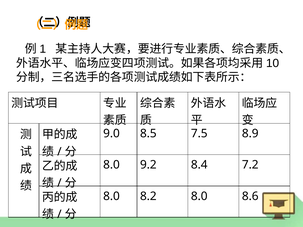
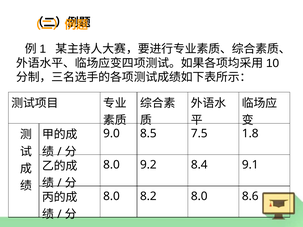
8.9: 8.9 -> 1.8 (250, 134)
7.2: 7.2 -> 9.1 (250, 165)
